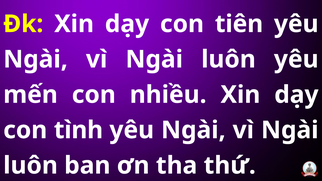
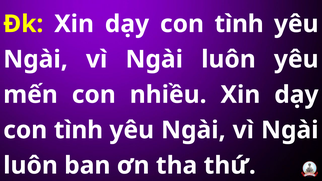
tiên: tiên -> tình (239, 24)
